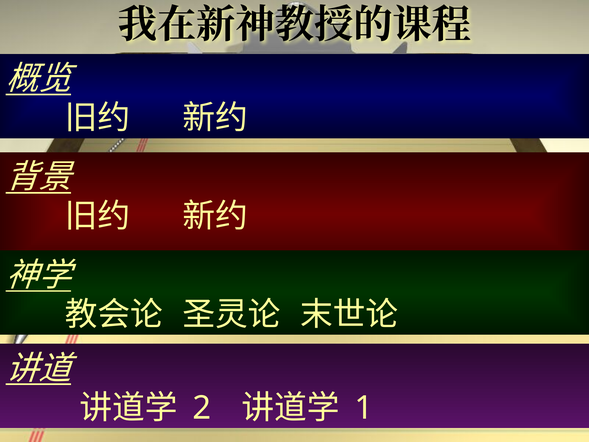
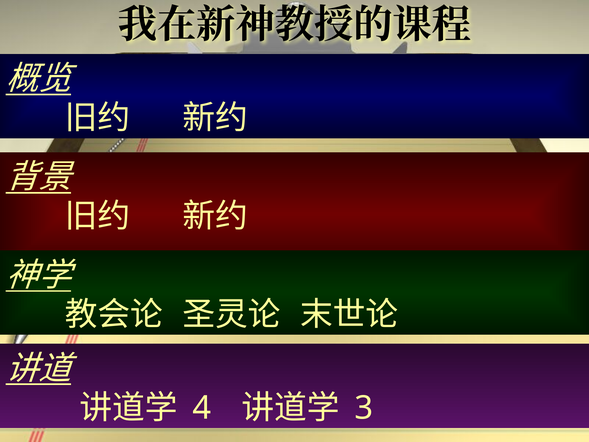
2: 2 -> 4 (202, 408)
1: 1 -> 3 (364, 408)
